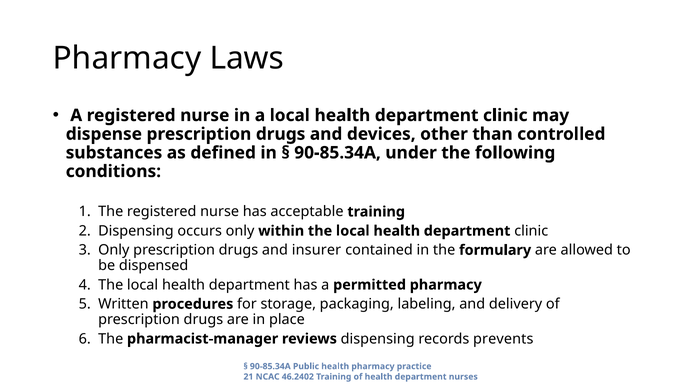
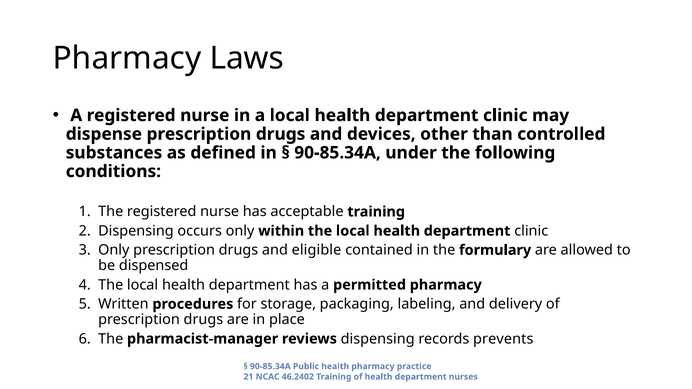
insurer: insurer -> eligible (316, 250)
